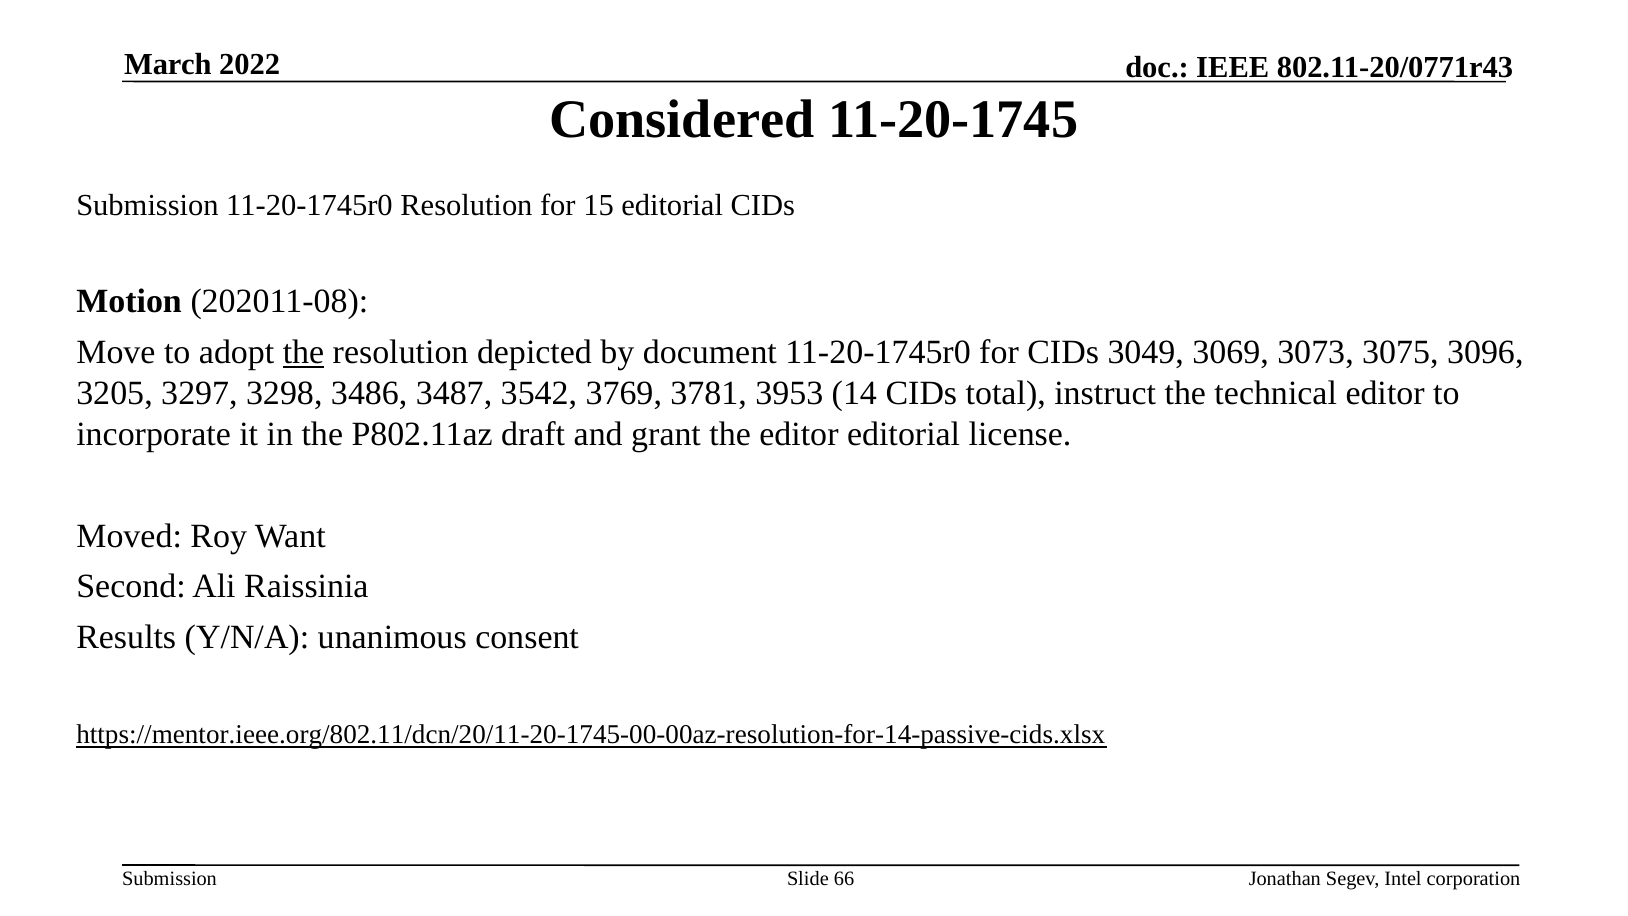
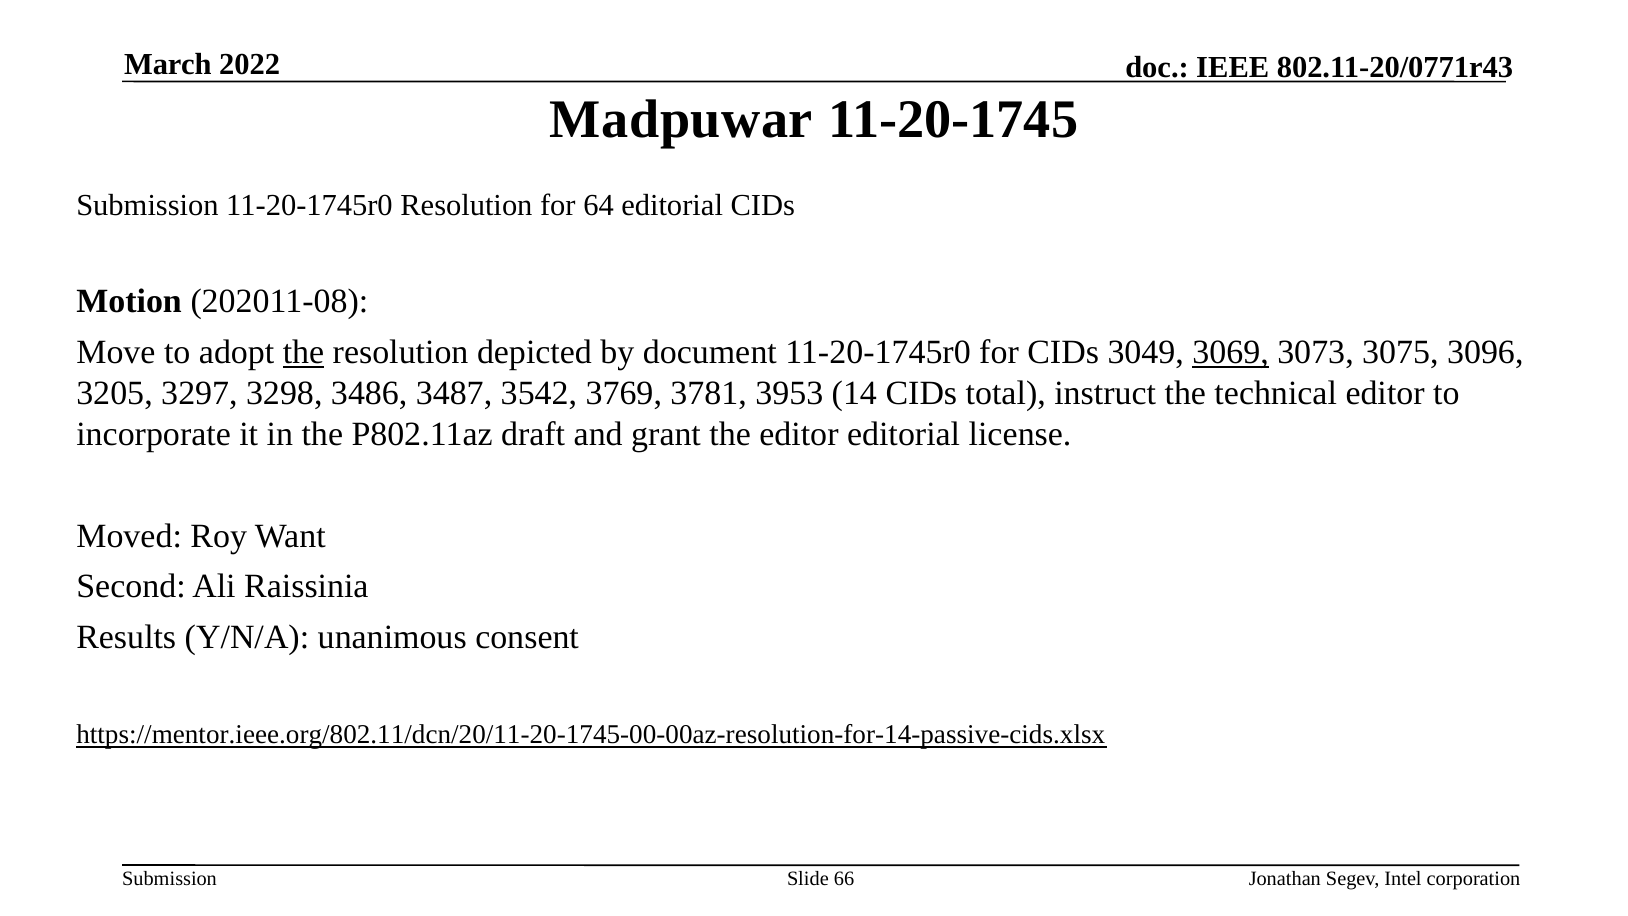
Considered: Considered -> Madpuwar (681, 120)
15: 15 -> 64 (599, 206)
3069 underline: none -> present (1231, 352)
